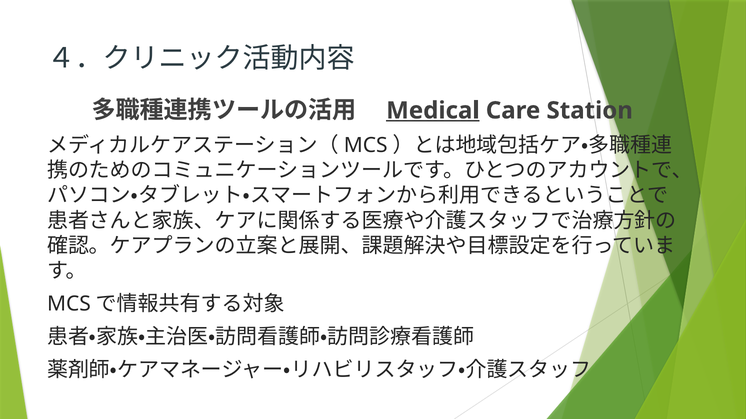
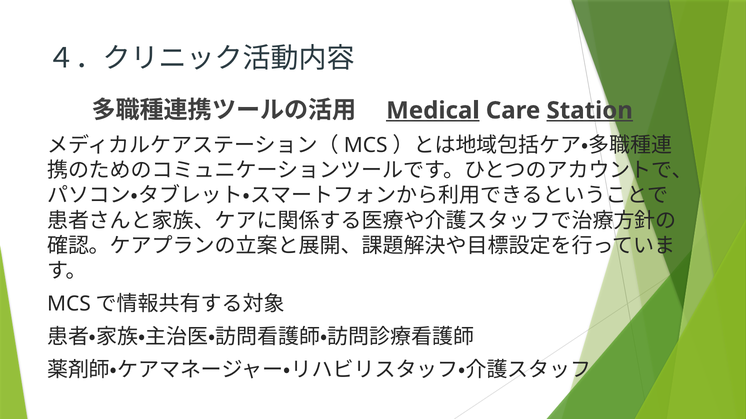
Station underline: none -> present (590, 111)
